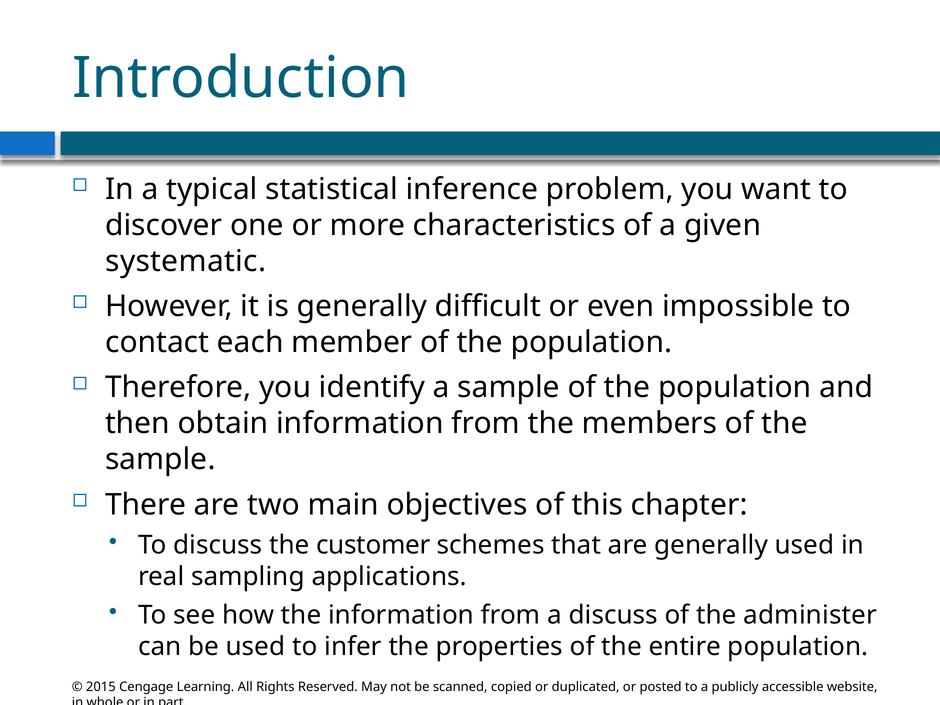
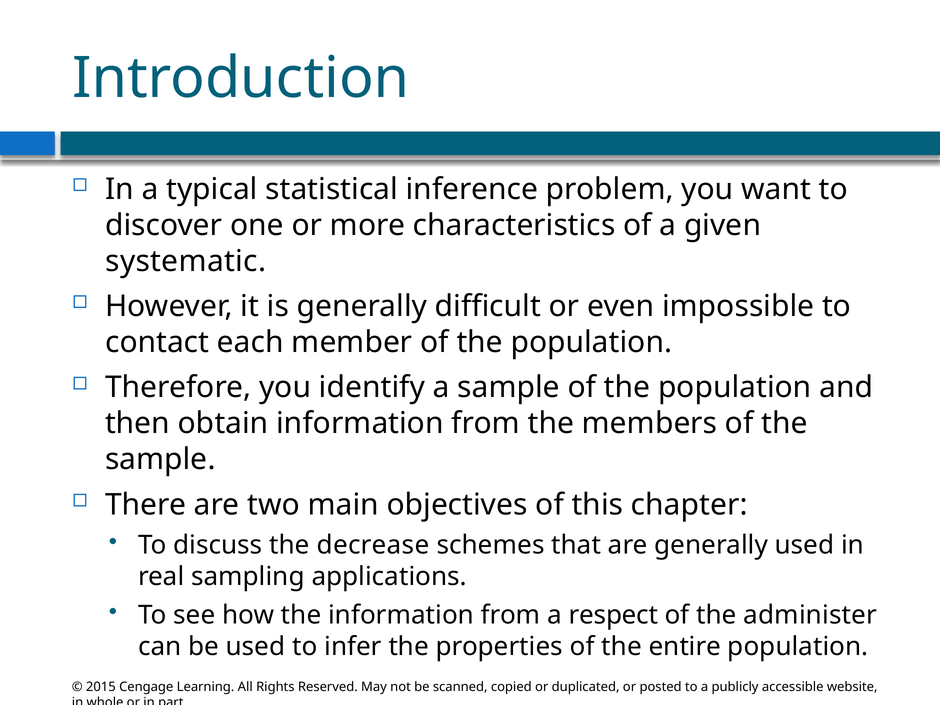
customer: customer -> decrease (373, 545)
a discuss: discuss -> respect (613, 615)
